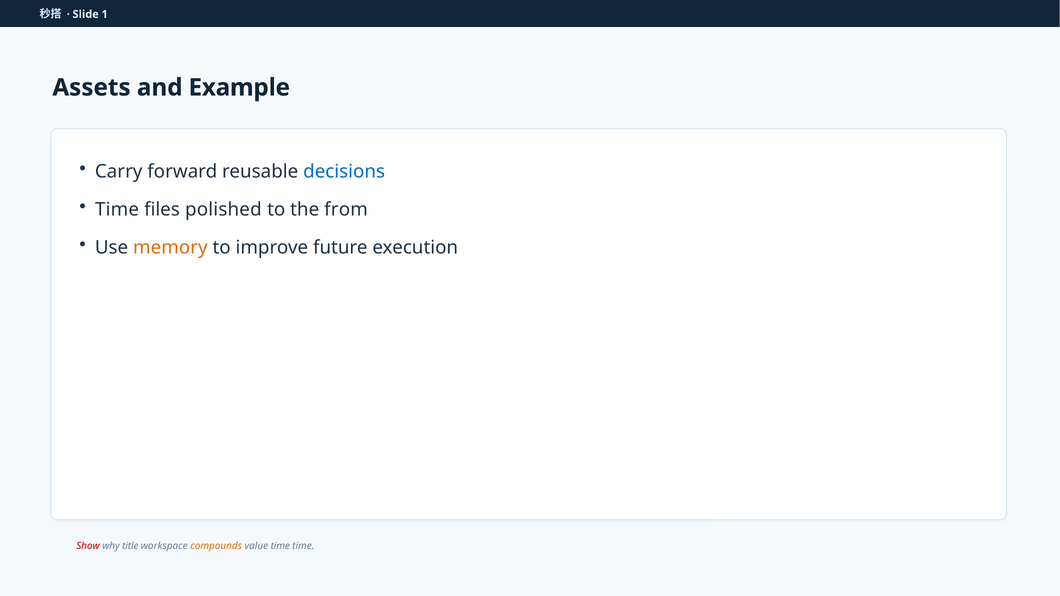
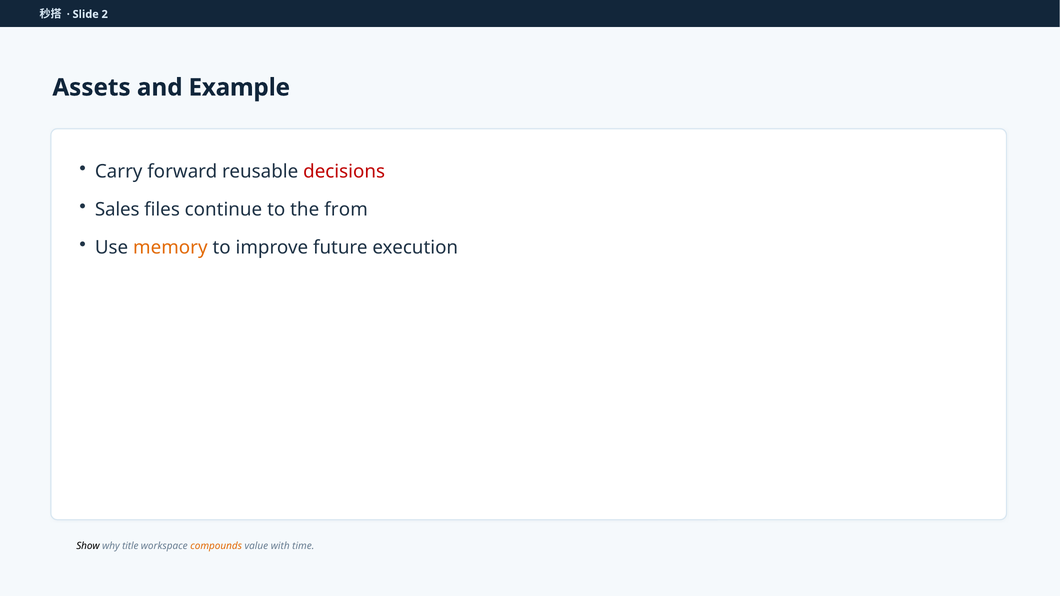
1: 1 -> 2 (105, 14)
decisions colour: blue -> red (344, 172)
Time: Time -> Sales (117, 210)
polished: polished -> continue (223, 210)
Show colour: red -> black (88, 546)
value time: time -> with (280, 546)
